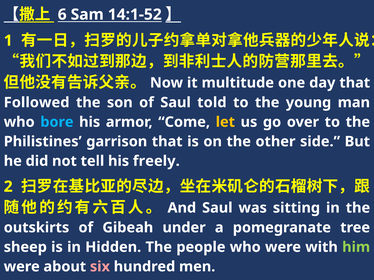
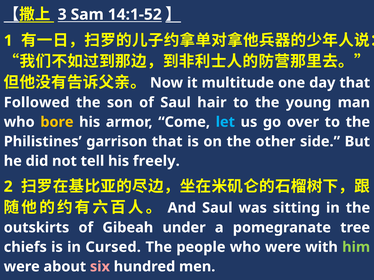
6: 6 -> 3 (62, 15)
told: told -> hair (212, 103)
bore colour: light blue -> yellow (57, 122)
let colour: yellow -> light blue (225, 122)
sheep: sheep -> chiefs (25, 248)
Hidden: Hidden -> Cursed (113, 248)
